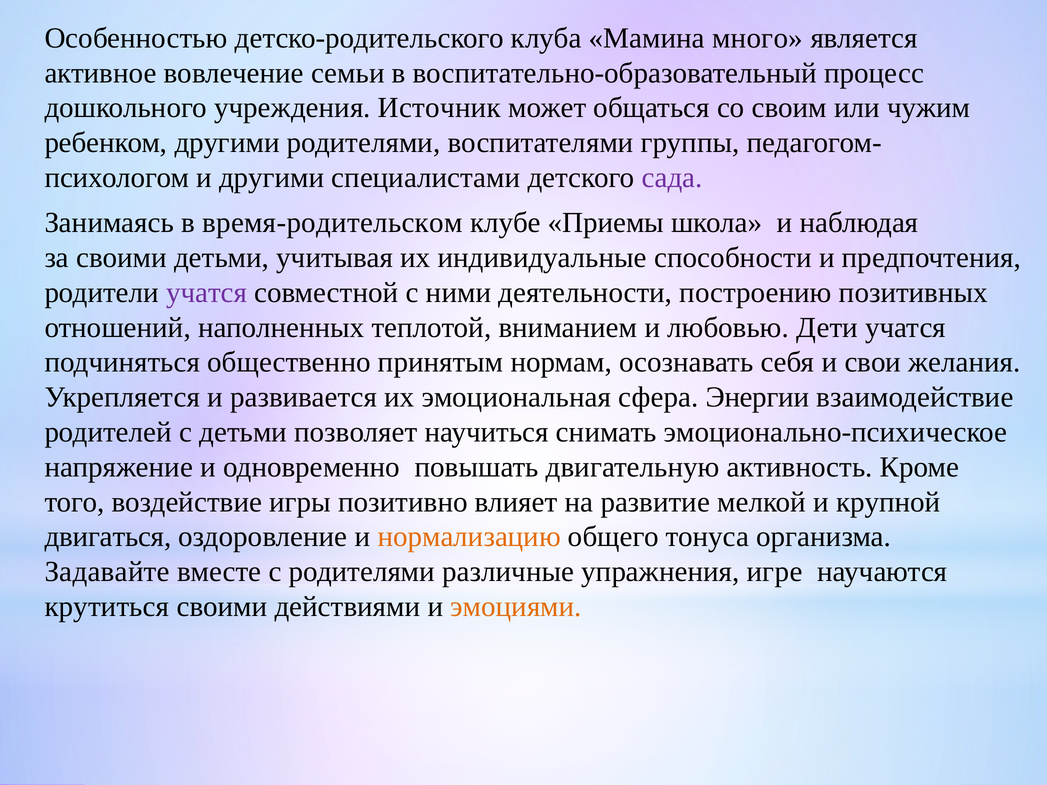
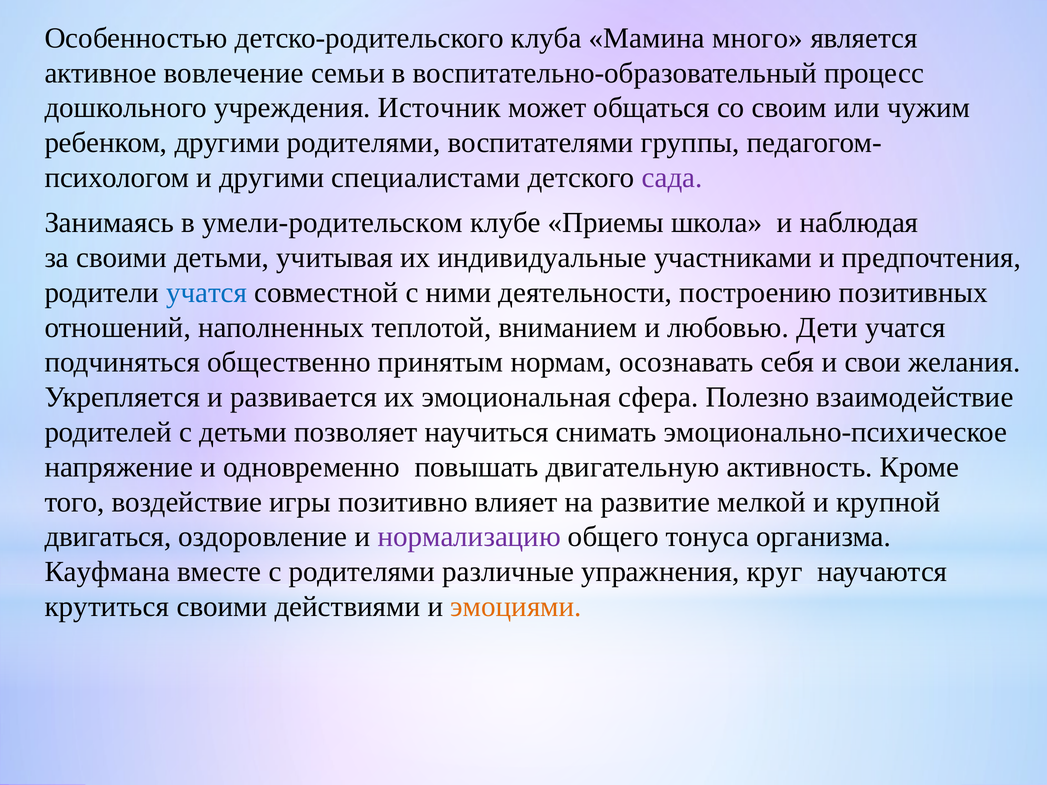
время-родительском: время-родительском -> умели-родительском (333, 223)
способности: способности -> участниками (733, 258)
учатся colour: purple -> blue (207, 293)
Энергии: Энергии -> Полезно (757, 397)
нормализацию colour: orange -> purple (469, 537)
Задавайте: Задавайте -> Кауфмана (107, 572)
игре: игре -> круг (775, 572)
